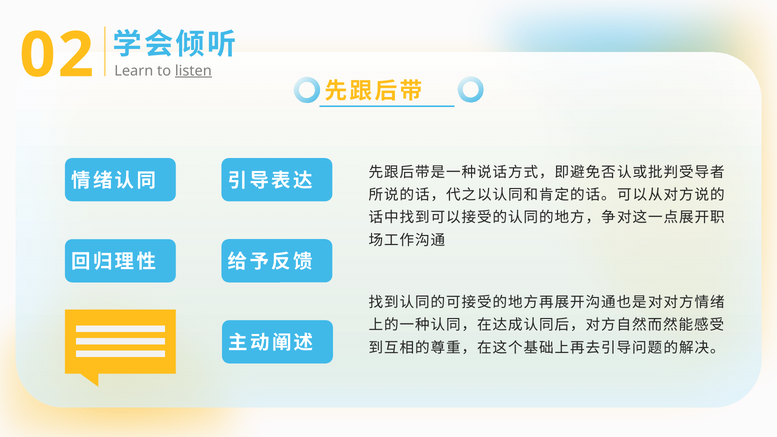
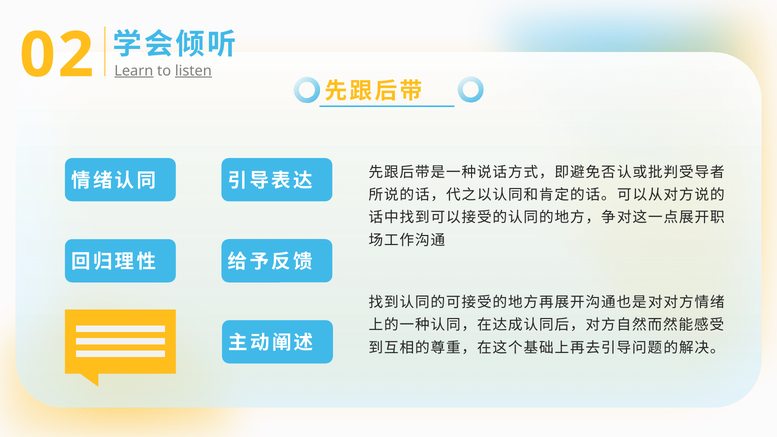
Learn underline: none -> present (134, 71)
